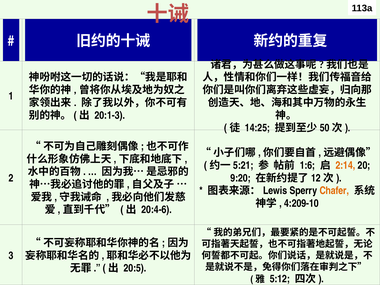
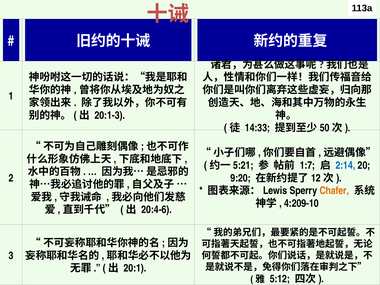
14:25: 14:25 -> 14:33 (257, 128)
1:6: 1:6 -> 1:7 (307, 165)
2:14 colour: orange -> blue (345, 165)
20:5: 20:5 -> 20:1 (135, 268)
